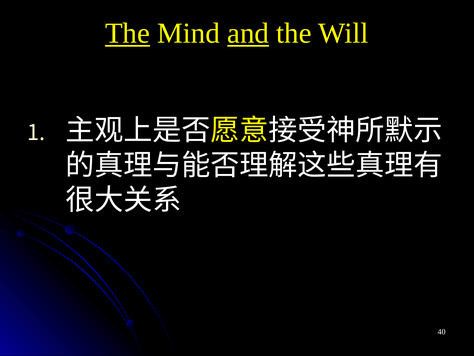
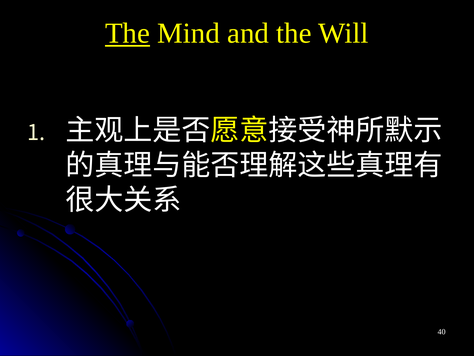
and underline: present -> none (248, 33)
